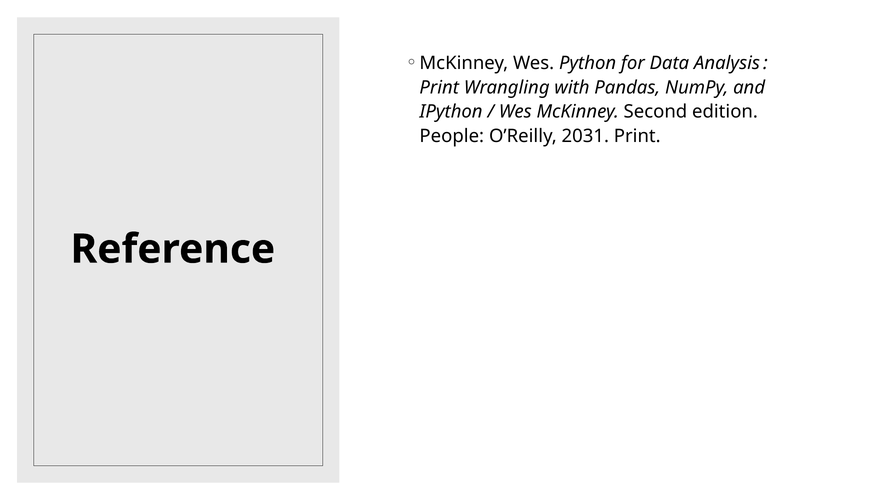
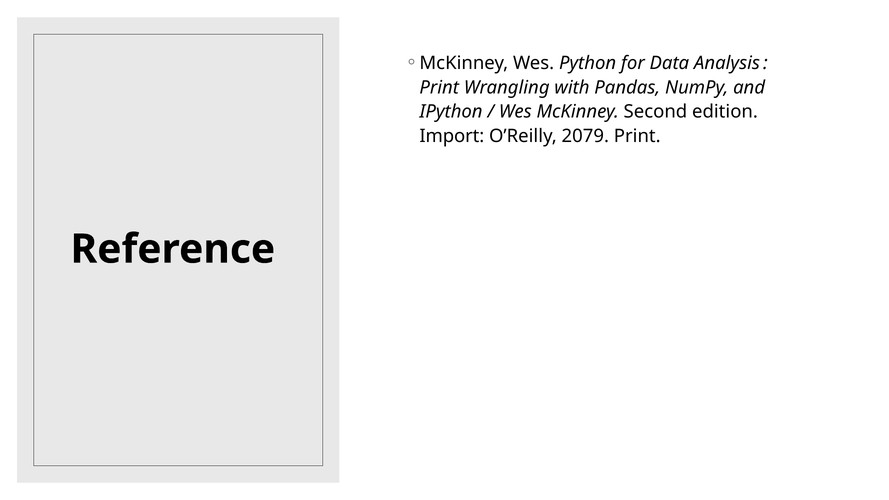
People: People -> Import (452, 136)
2031: 2031 -> 2079 (585, 136)
